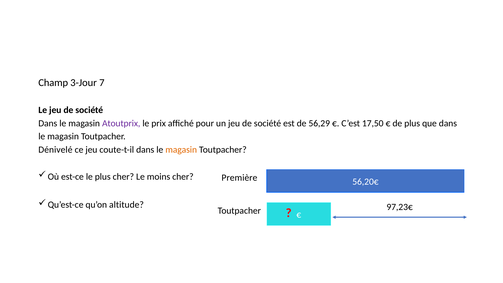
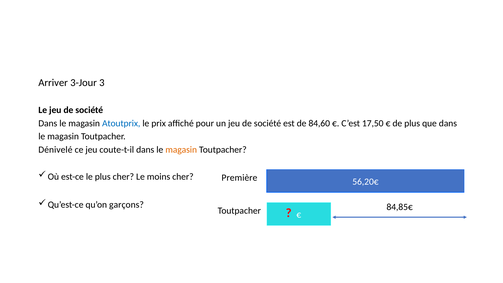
Champ: Champ -> Arriver (53, 83)
7: 7 -> 3 (102, 83)
Atoutprix colour: purple -> blue (121, 123)
56,29: 56,29 -> 84,60 (319, 123)
altitude: altitude -> garçons (126, 205)
97,23€: 97,23€ -> 84,85€ (400, 207)
